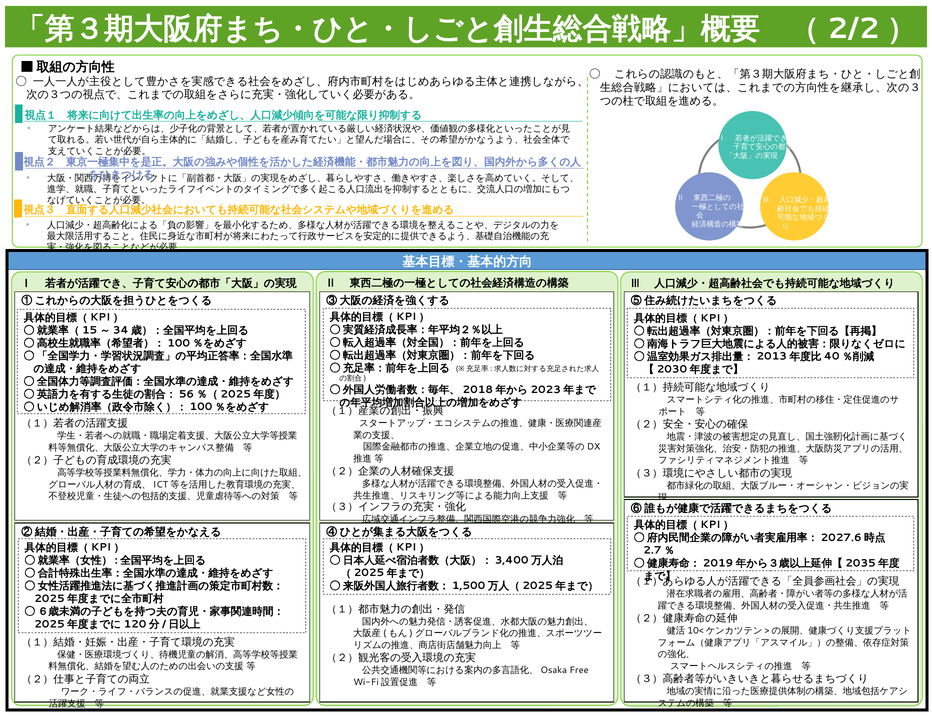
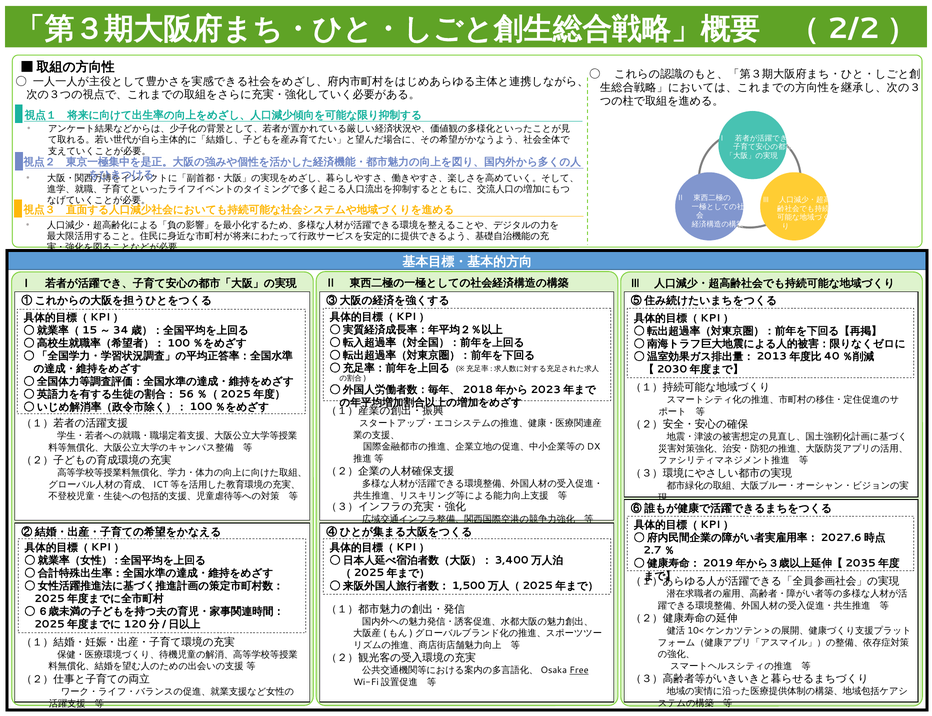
Free underline: none -> present (579, 670)
